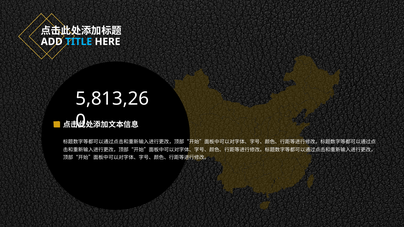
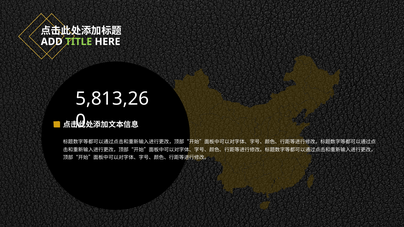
TITLE colour: light blue -> light green (79, 42)
